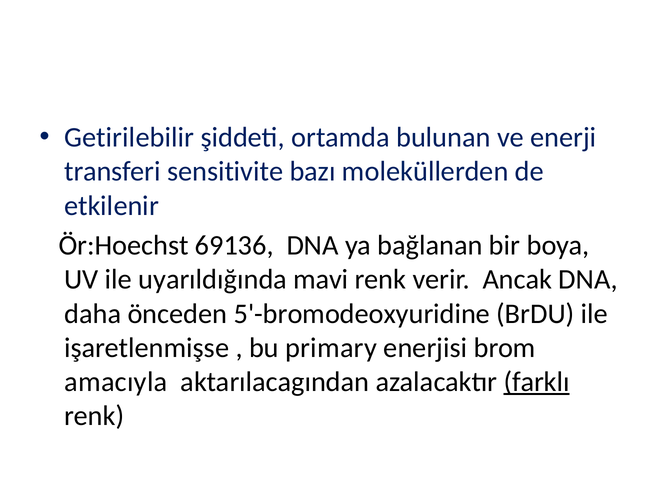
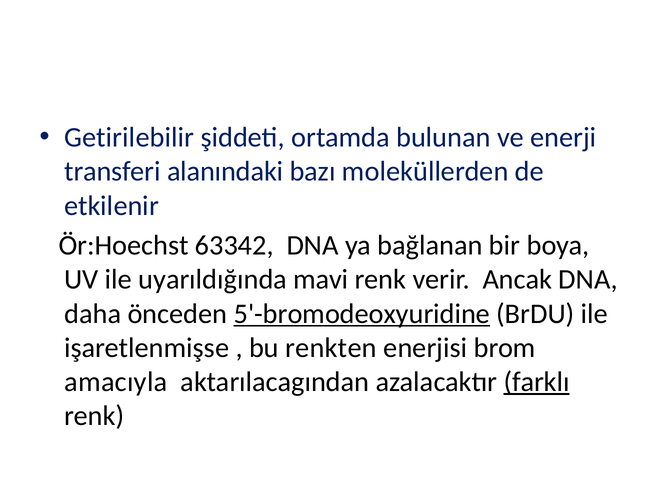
sensitivite: sensitivite -> alanındaki (225, 172)
69136: 69136 -> 63342 (234, 246)
5'-bromodeoxyuridine underline: none -> present (362, 314)
primary: primary -> renkten (331, 348)
